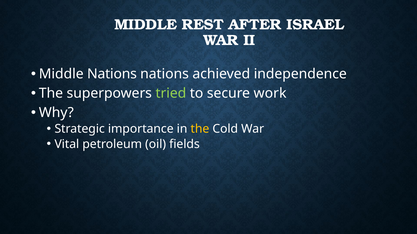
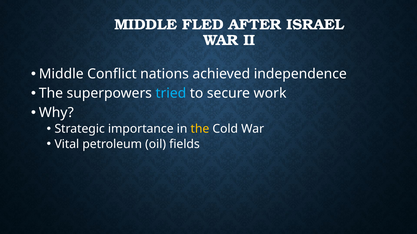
REST: REST -> FLED (203, 25)
Middle Nations: Nations -> Conflict (112, 74)
tried colour: light green -> light blue (171, 94)
